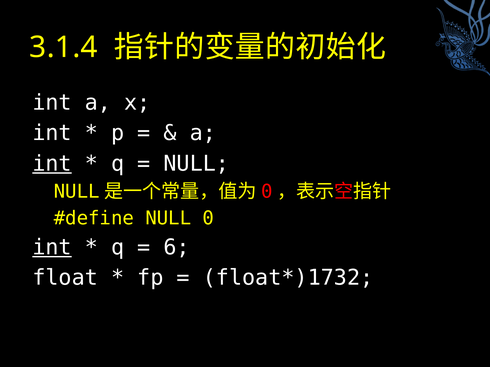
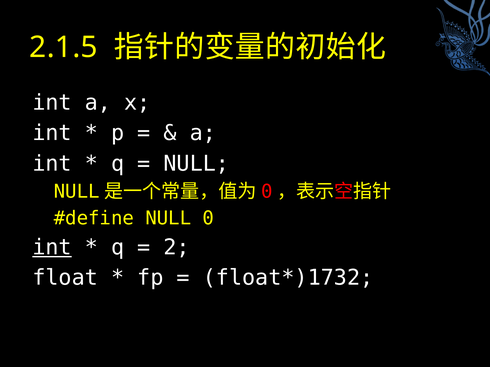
3.1.4: 3.1.4 -> 2.1.5 (64, 47)
int underline: present -> none (52, 164)
6: 6 -> 2 (177, 248)
